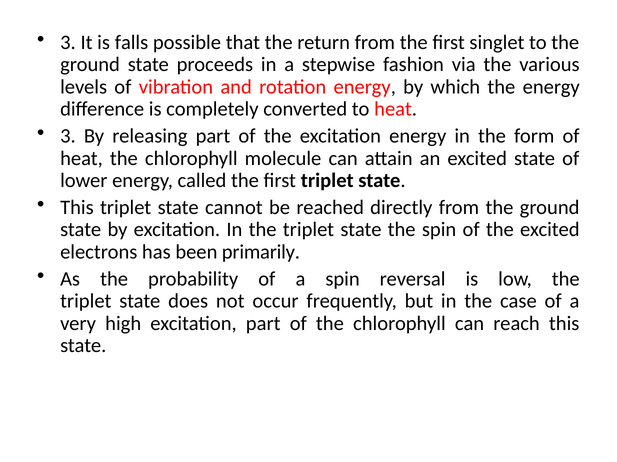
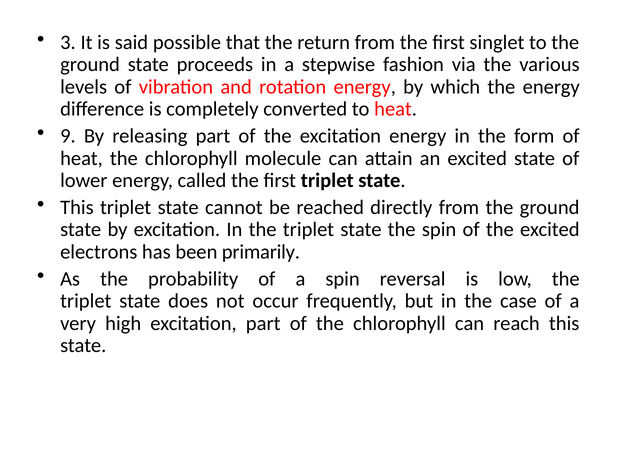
falls: falls -> said (131, 43)
3: 3 -> 9 (68, 136)
